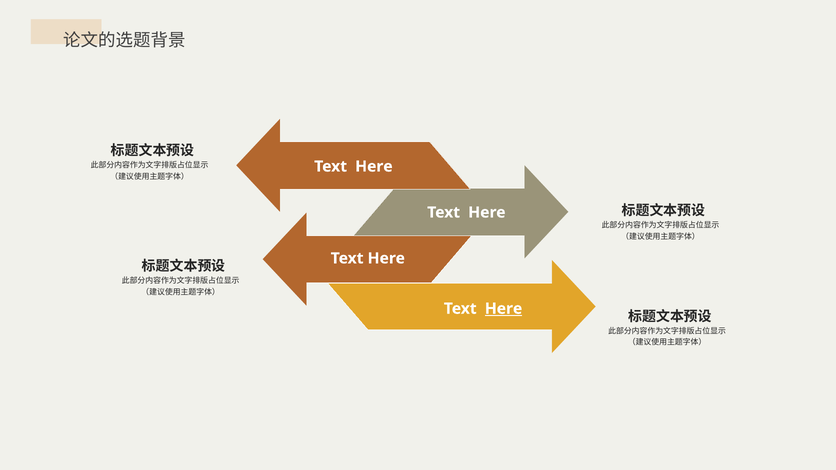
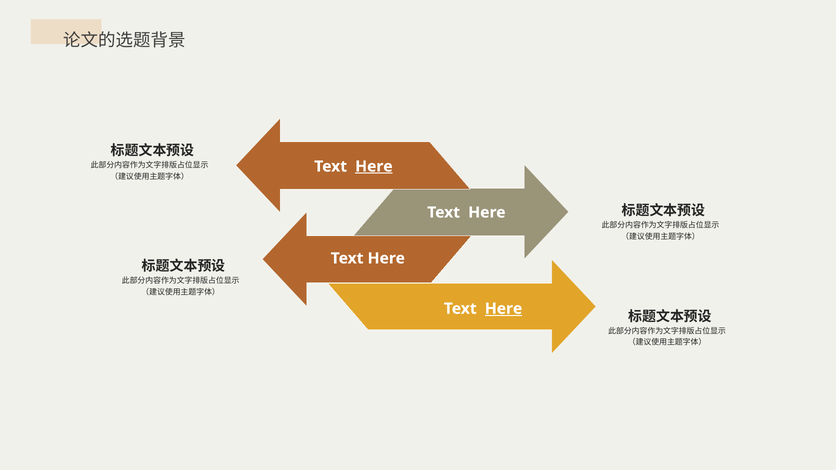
Here underline: none -> present (374, 167)
